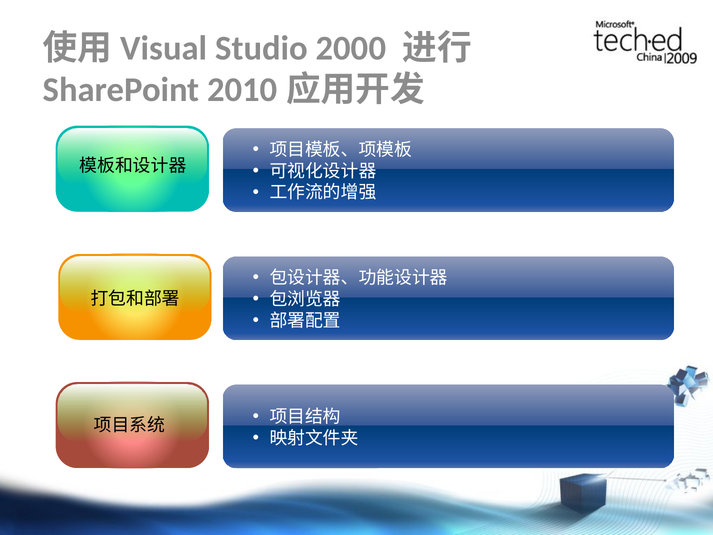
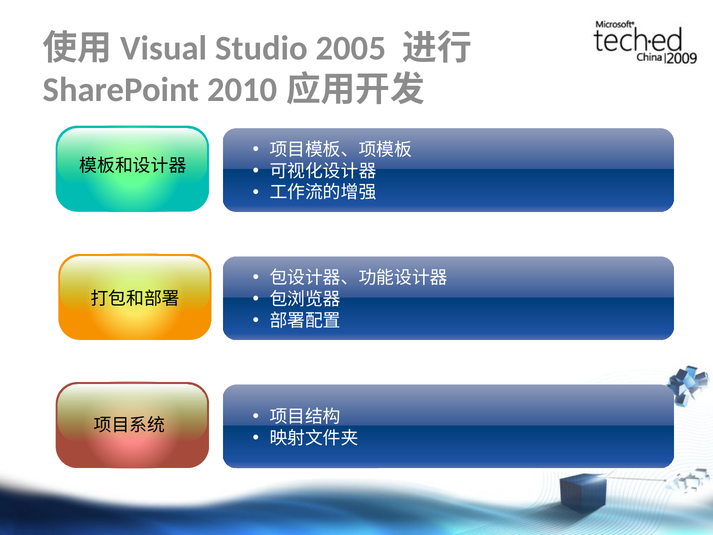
2000: 2000 -> 2005 (351, 48)
